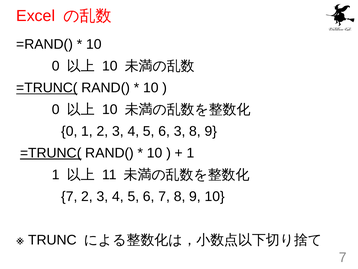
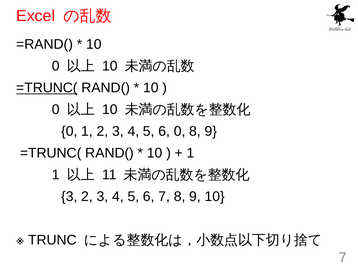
6 3: 3 -> 0 (180, 131)
=TRUNC( underline: present -> none (51, 153)
7: 7 -> 3 (69, 196)
